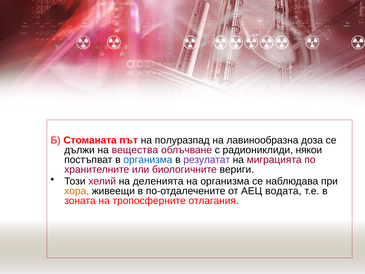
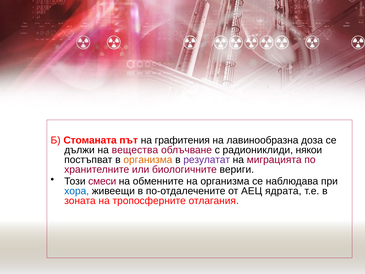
полуразпад: полуразпад -> графитения (182, 140)
организма colour: blue -> orange (148, 160)
хелий: хелий -> смеси (102, 181)
деленията: деленията -> обменните (158, 181)
хора colour: orange -> blue (77, 191)
водата: водата -> ядрата (283, 191)
